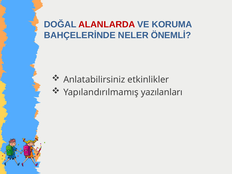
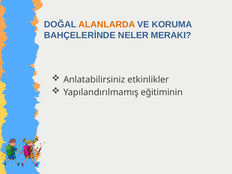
ALANLARDA colour: red -> orange (107, 24)
ÖNEMLİ: ÖNEMLİ -> MERAKI (171, 35)
yazılanları: yazılanları -> eğitiminin (162, 92)
